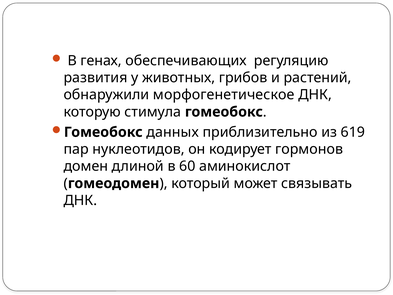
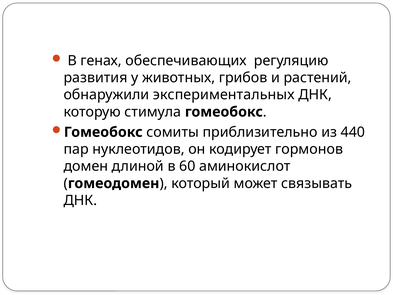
морфогенетическое: морфогенетическое -> экспериментальных (224, 95)
данных: данных -> сомиты (173, 132)
619: 619 -> 440 (353, 132)
